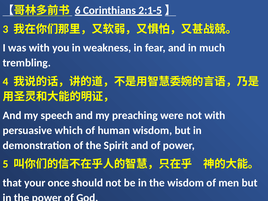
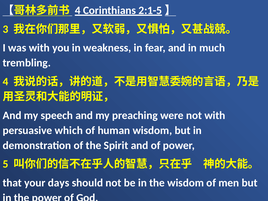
6: 6 -> 4 (78, 10)
once: once -> days (59, 183)
